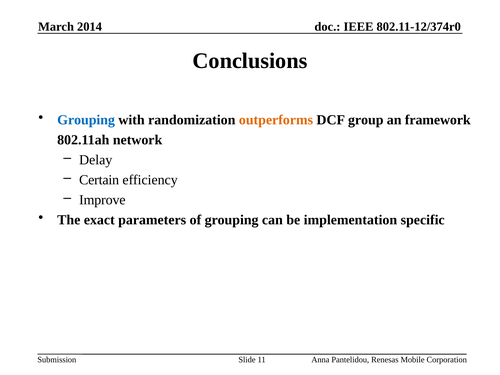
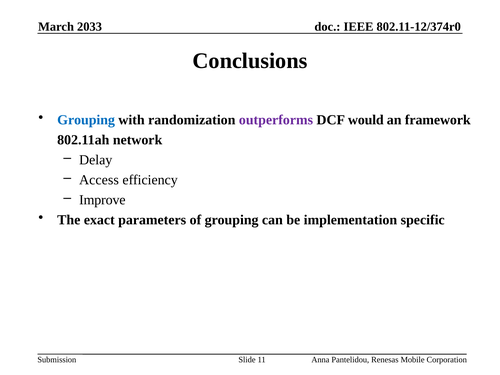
2014: 2014 -> 2033 (90, 27)
outperforms colour: orange -> purple (276, 120)
group: group -> would (366, 120)
Certain: Certain -> Access (99, 180)
